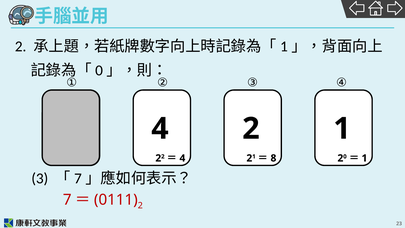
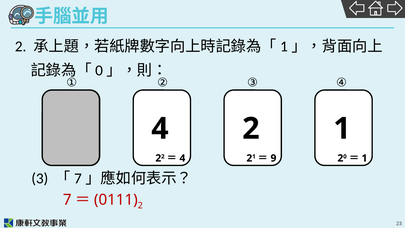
8: 8 -> 9 (273, 158)
